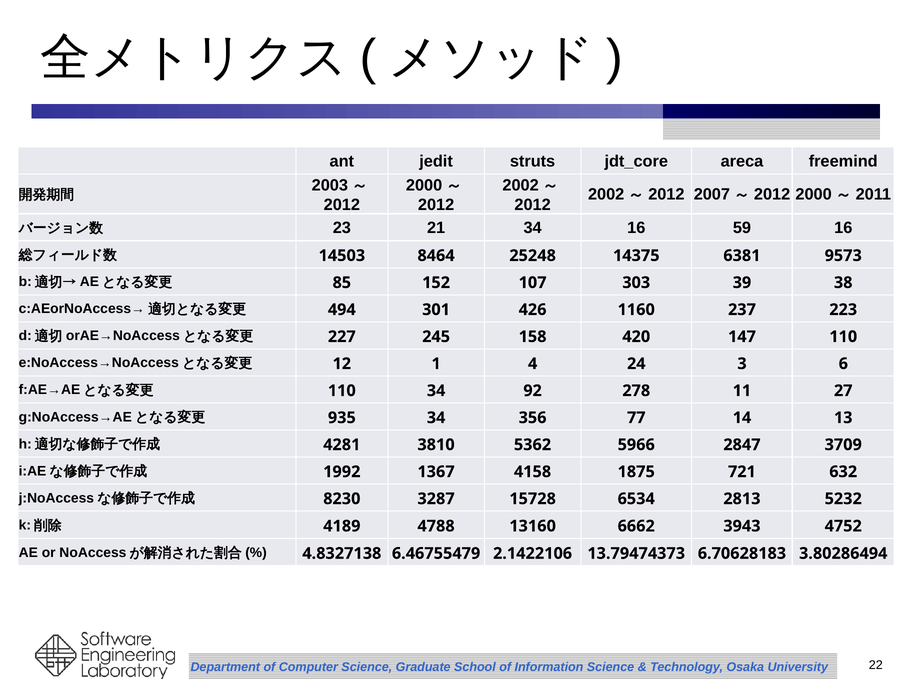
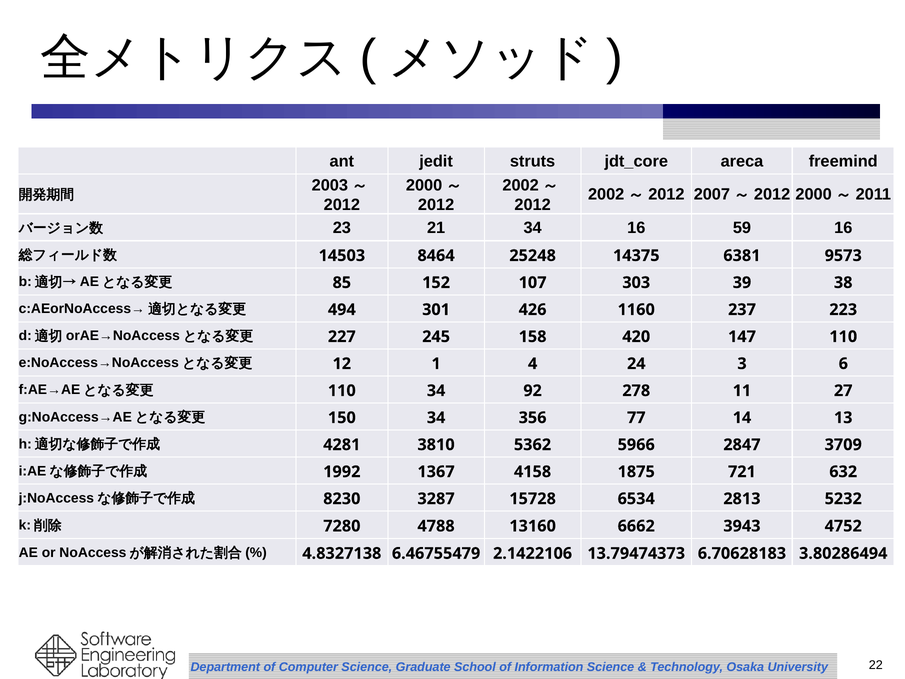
935: 935 -> 150 (342, 418)
4189: 4189 -> 7280 (342, 526)
